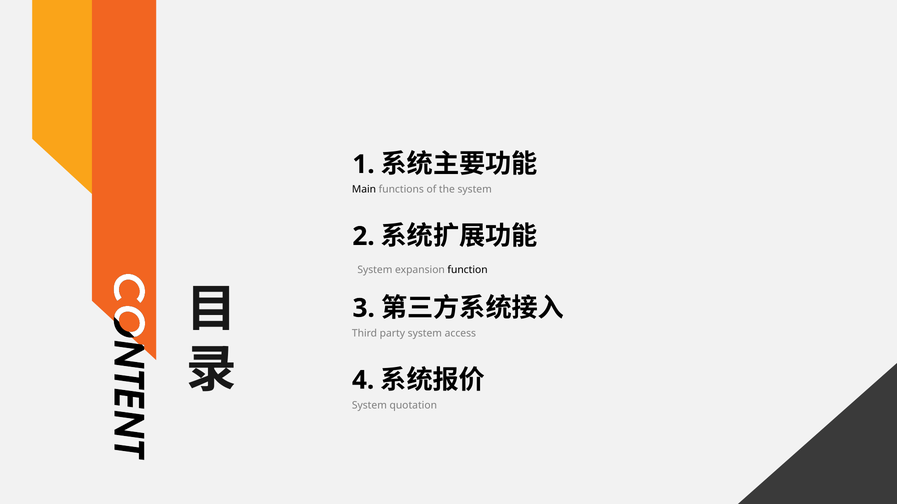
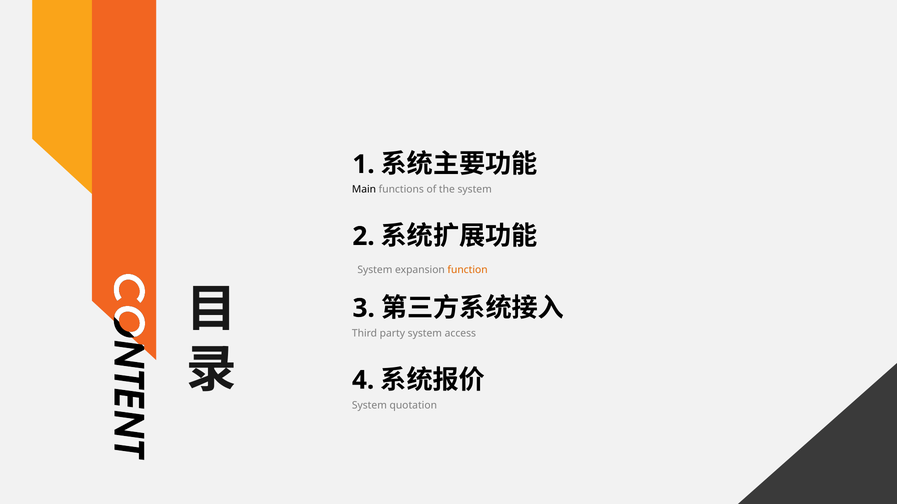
function colour: black -> orange (468, 270)
